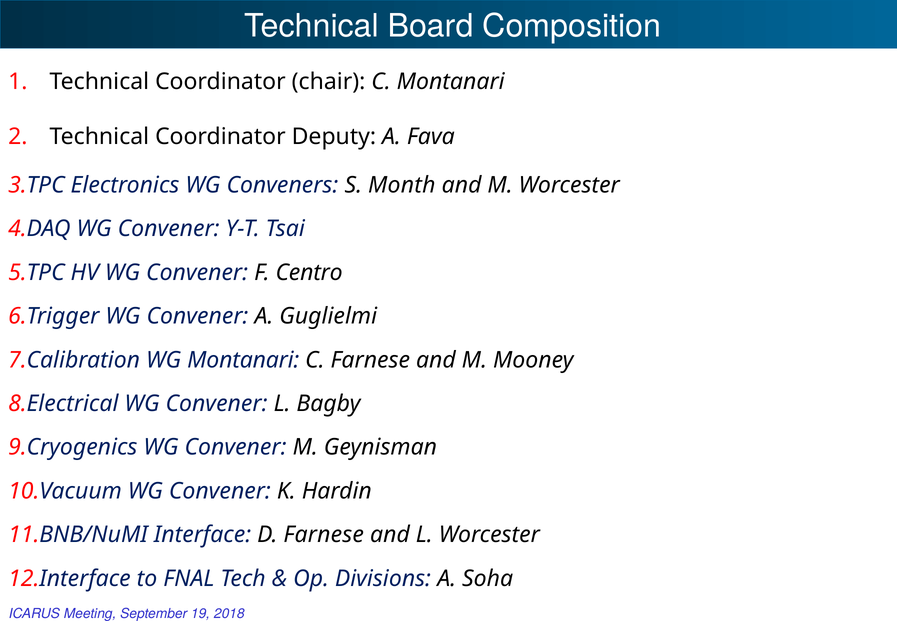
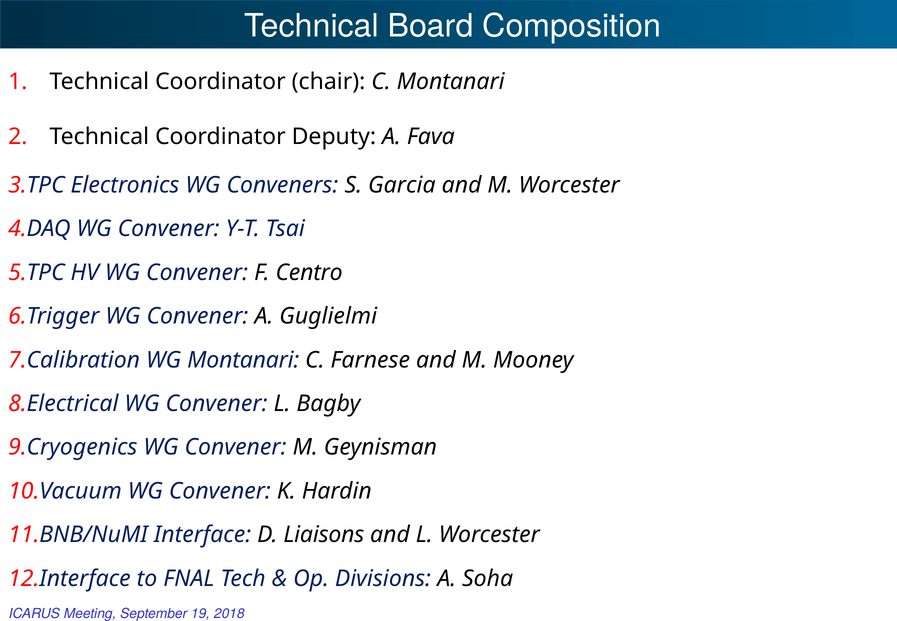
Month: Month -> Garcia (402, 185)
D Farnese: Farnese -> Liaisons (324, 535)
